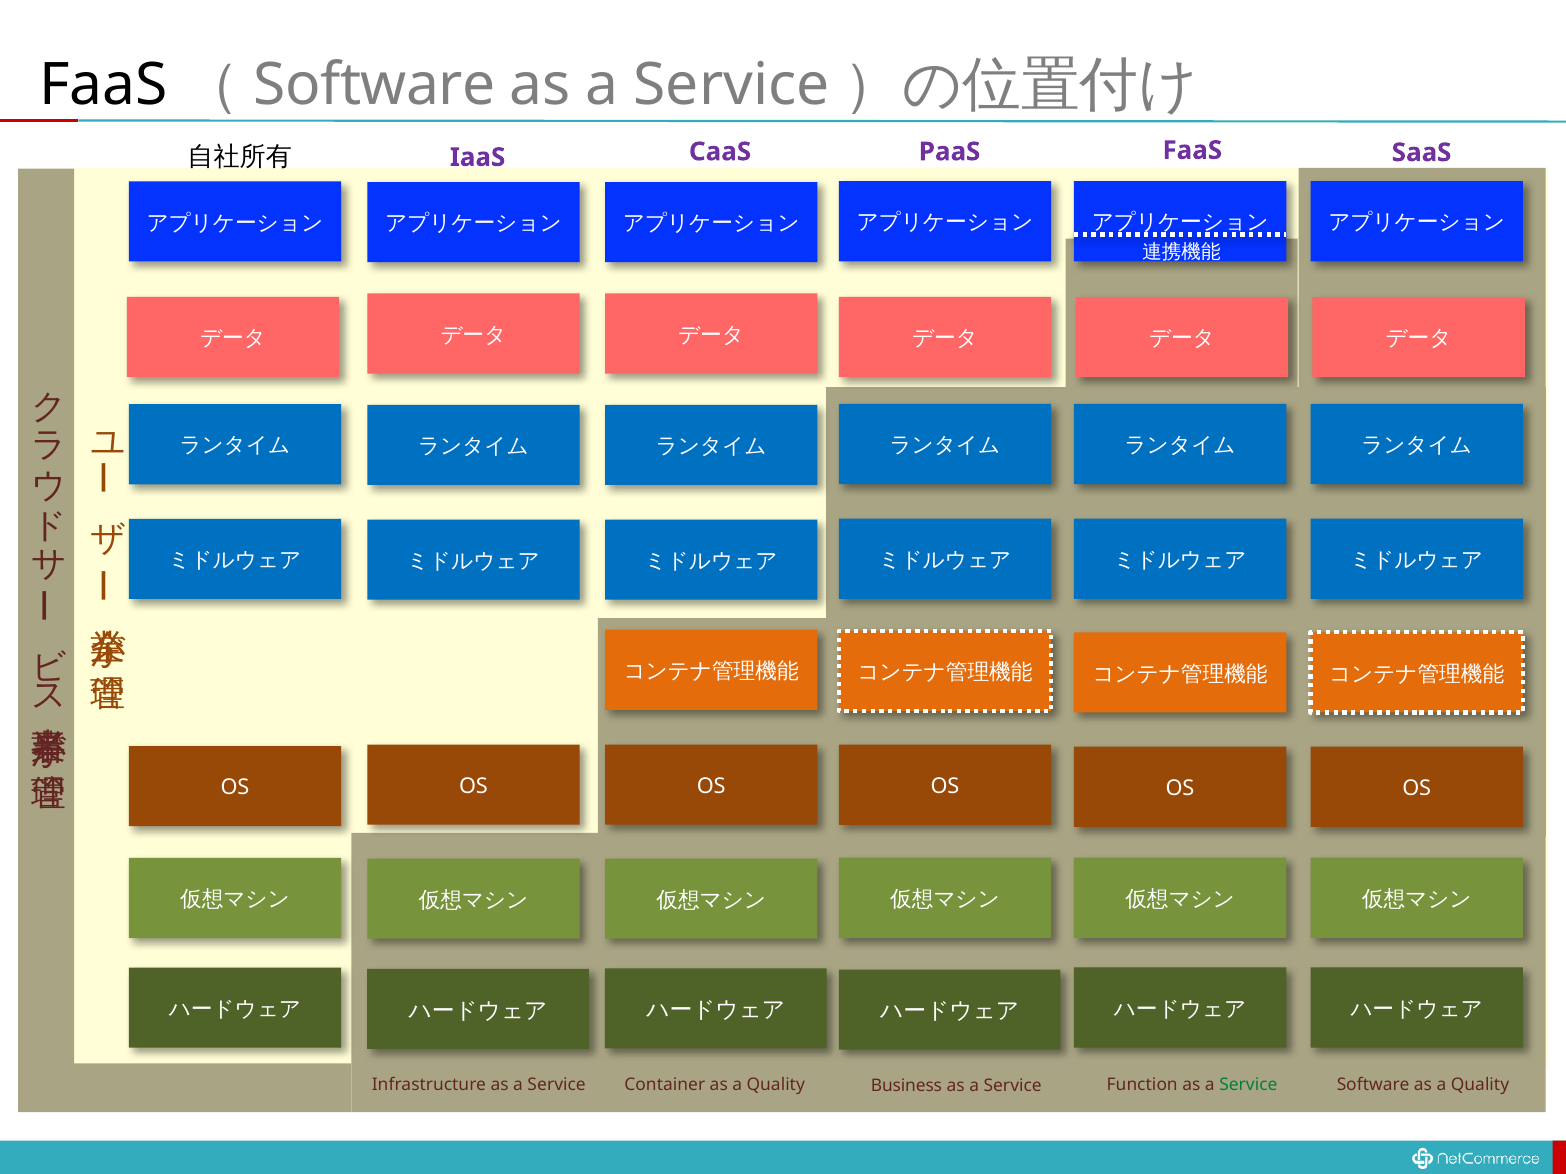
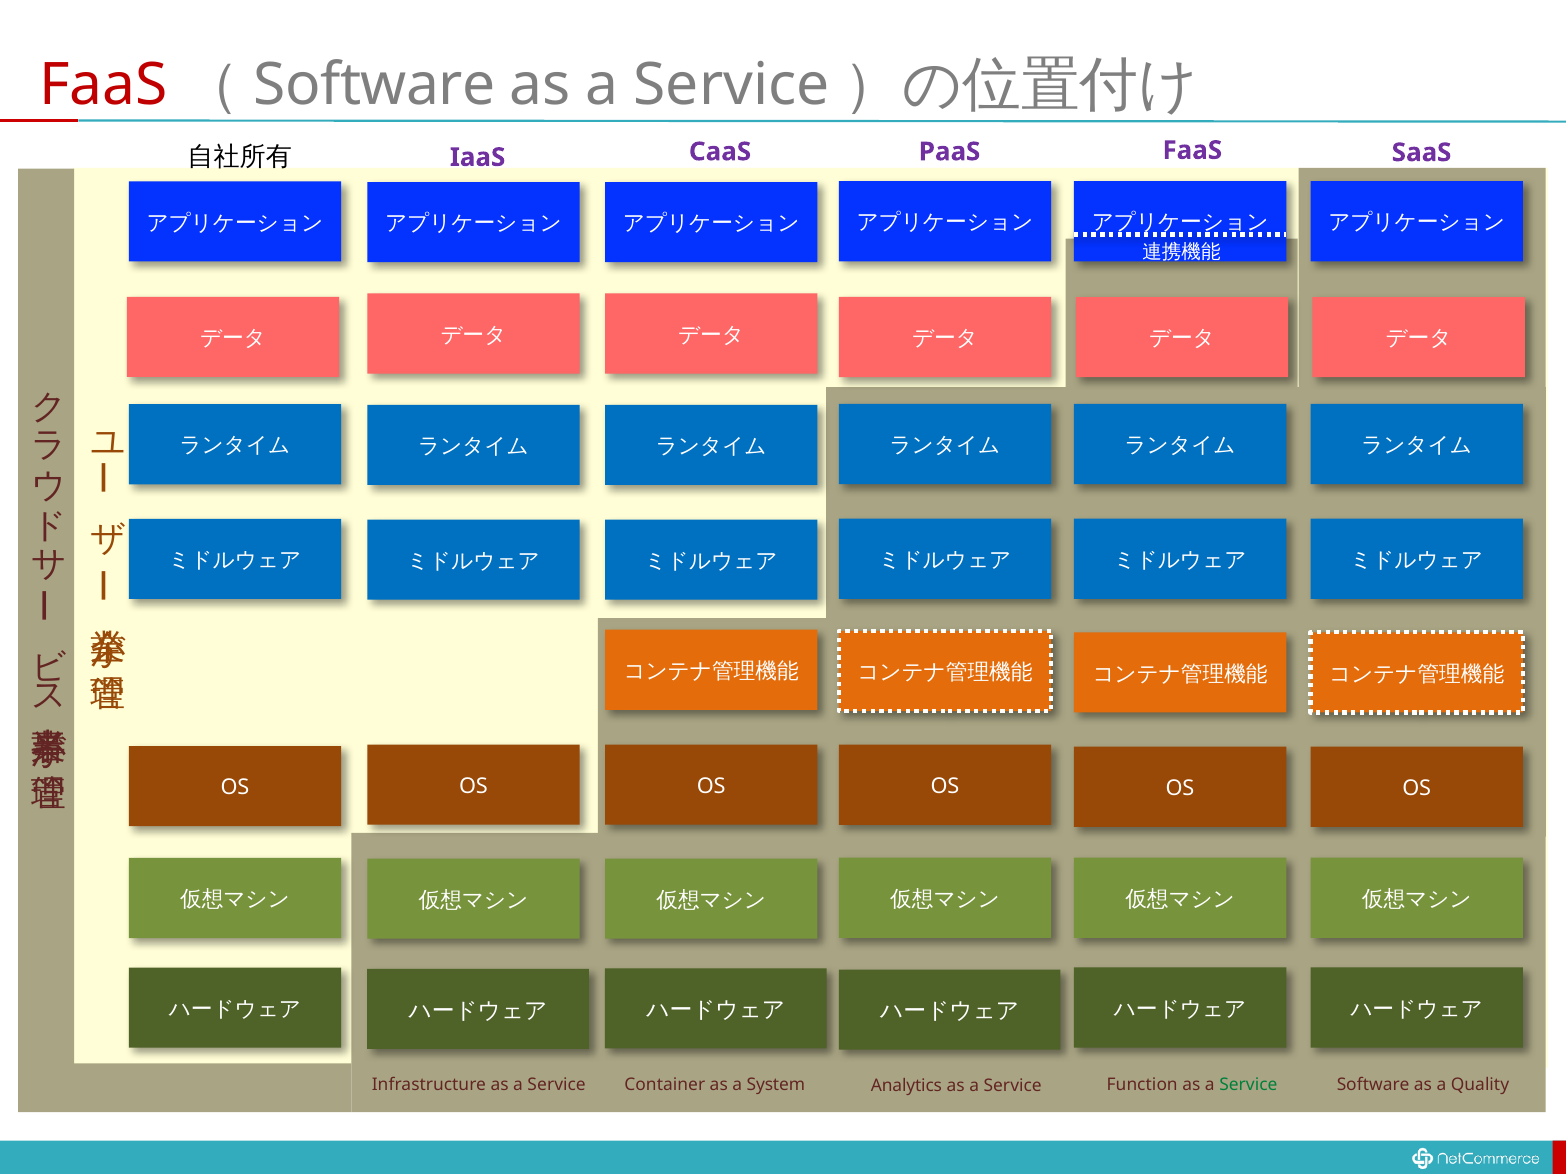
FaaS colour: black -> red (104, 85)
Container as a Quality: Quality -> System (776, 1085)
Business: Business -> Analytics (906, 1086)
